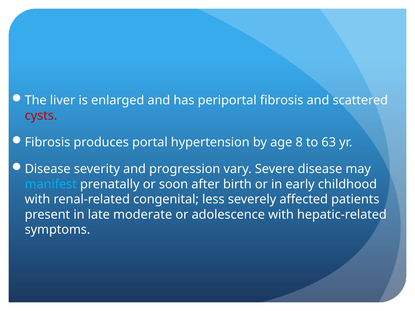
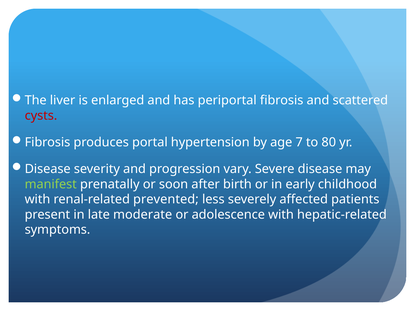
8: 8 -> 7 (299, 142)
63: 63 -> 80 (329, 142)
manifest colour: light blue -> light green (51, 184)
congenital: congenital -> prevented (166, 200)
